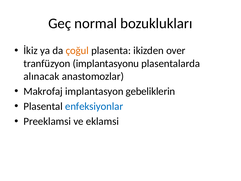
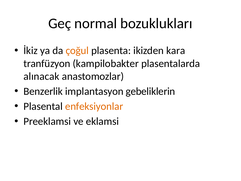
over: over -> kara (176, 51)
implantasyonu: implantasyonu -> kampilobakter (106, 63)
Makrofaj: Makrofaj -> Benzerlik (43, 91)
enfeksiyonlar colour: blue -> orange (94, 106)
